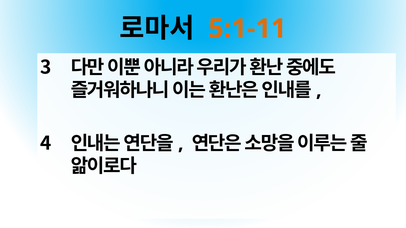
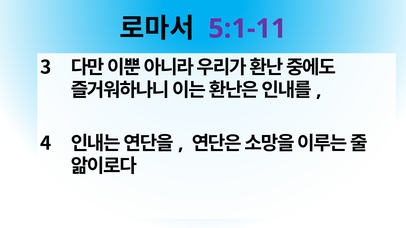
5:1-11 colour: orange -> purple (247, 29)
